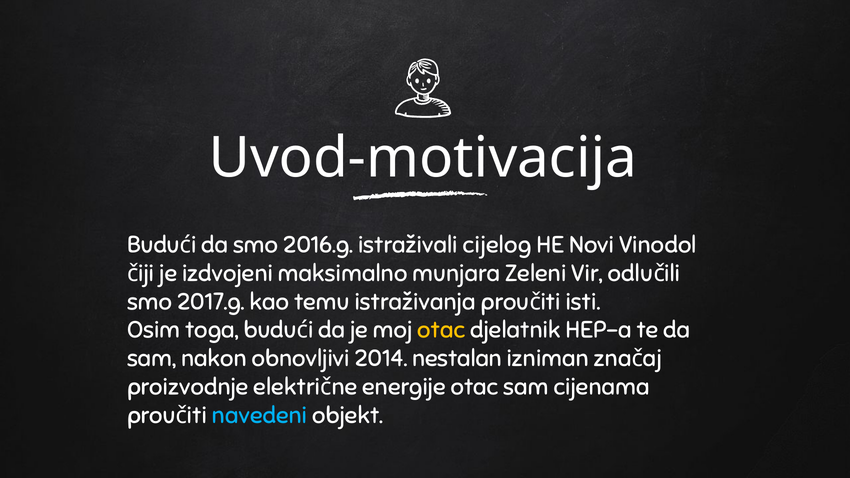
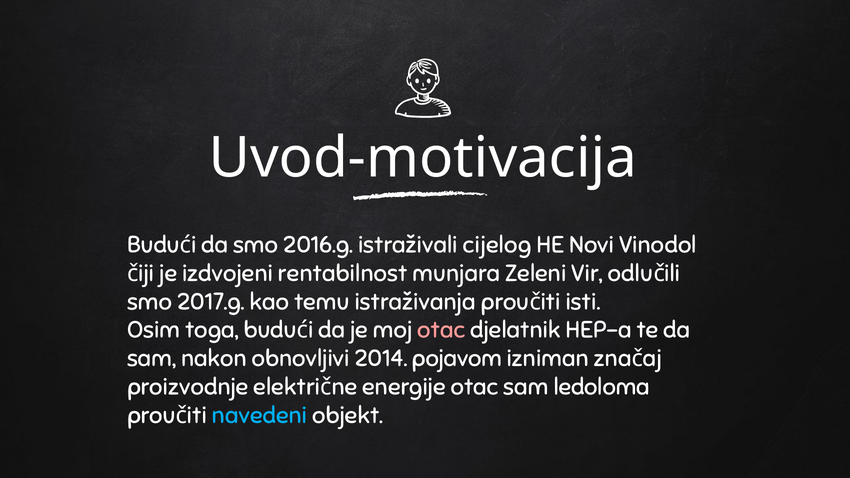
maksimalno: maksimalno -> rentabilnost (343, 274)
otac colour: yellow -> pink (441, 330)
nestalan: nestalan -> pojavom (457, 359)
cijenama: cijenama -> ledoloma (602, 387)
